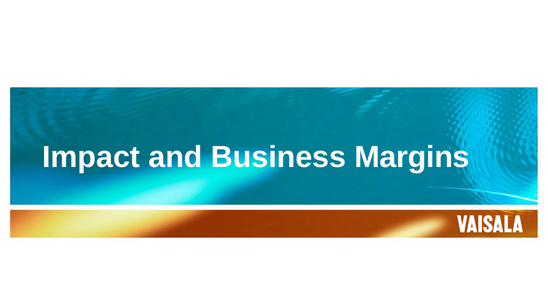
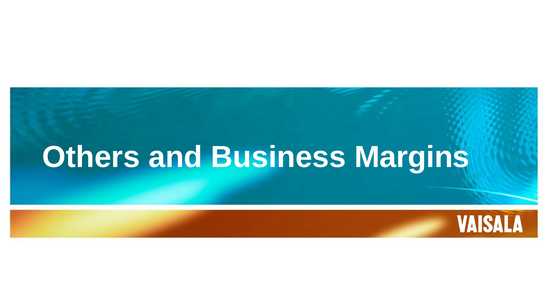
Impact: Impact -> Others (91, 157)
